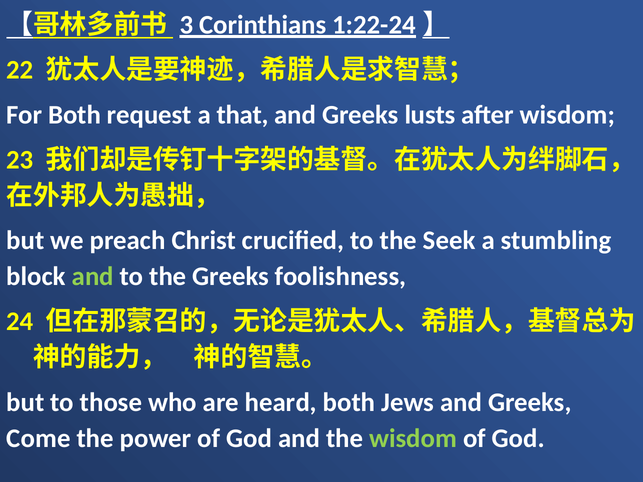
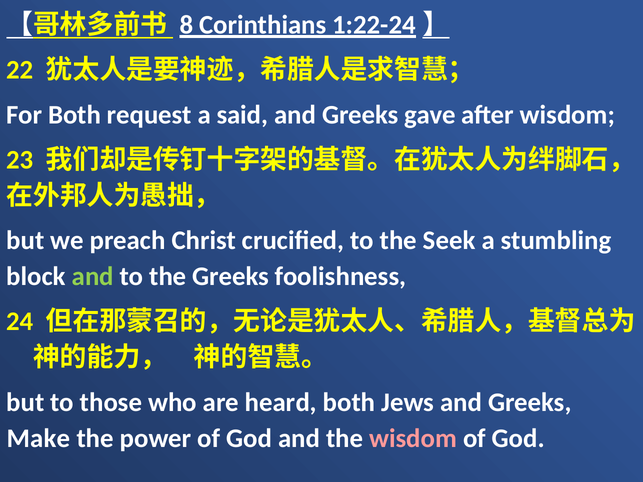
3: 3 -> 8 (186, 25)
that: that -> said (242, 115)
lusts: lusts -> gave (430, 115)
Come: Come -> Make (38, 439)
wisdom colour: light green -> pink (413, 439)
